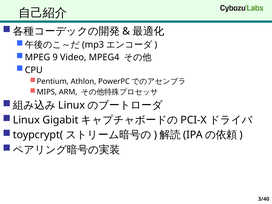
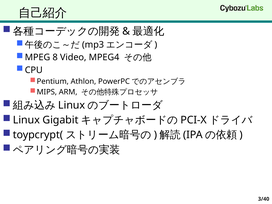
9: 9 -> 8 (55, 57)
